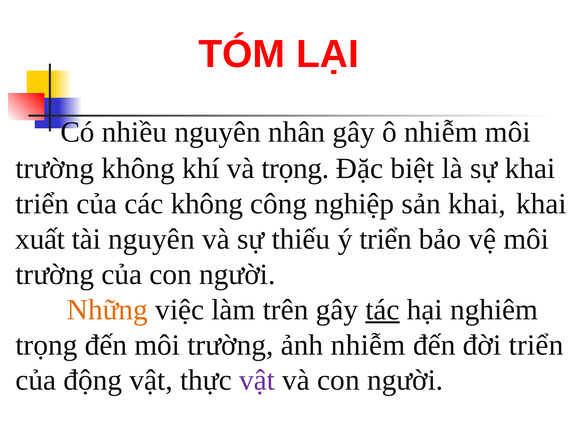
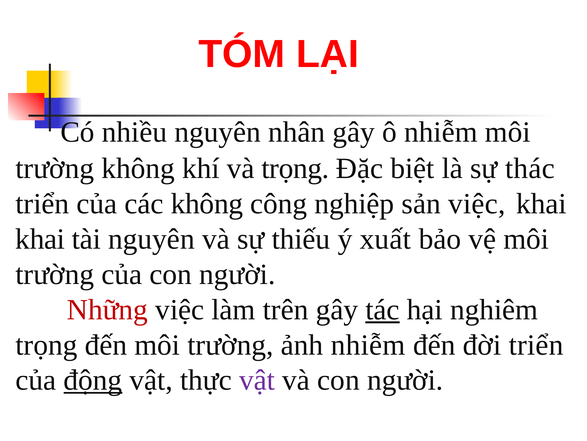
sự khai: khai -> thác (530, 168)
sản khai: khai -> việc (477, 204)
xuất: xuất -> khai (40, 239)
ý triển: triển -> xuất (385, 239)
Những colour: orange -> red (107, 309)
động underline: none -> present (93, 380)
